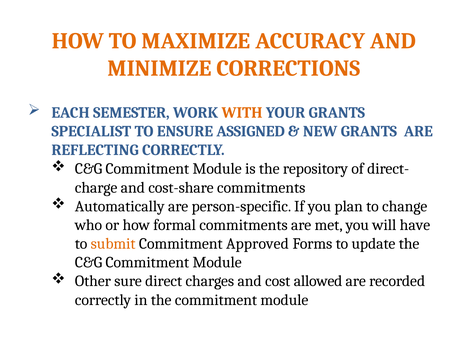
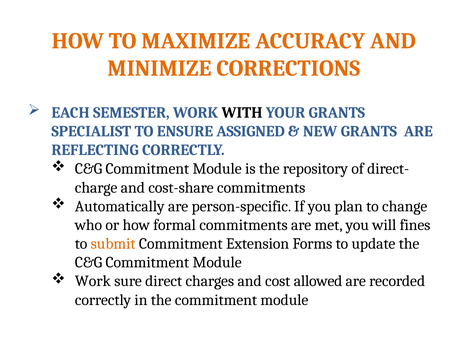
WITH colour: orange -> black (242, 113)
have: have -> fines (415, 225)
Approved: Approved -> Extension (258, 244)
Other: Other -> Work (93, 281)
